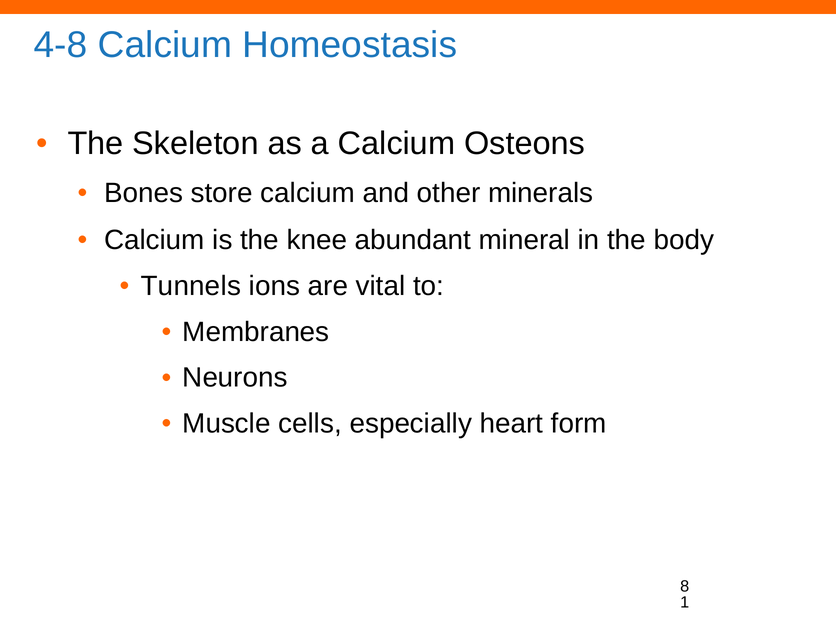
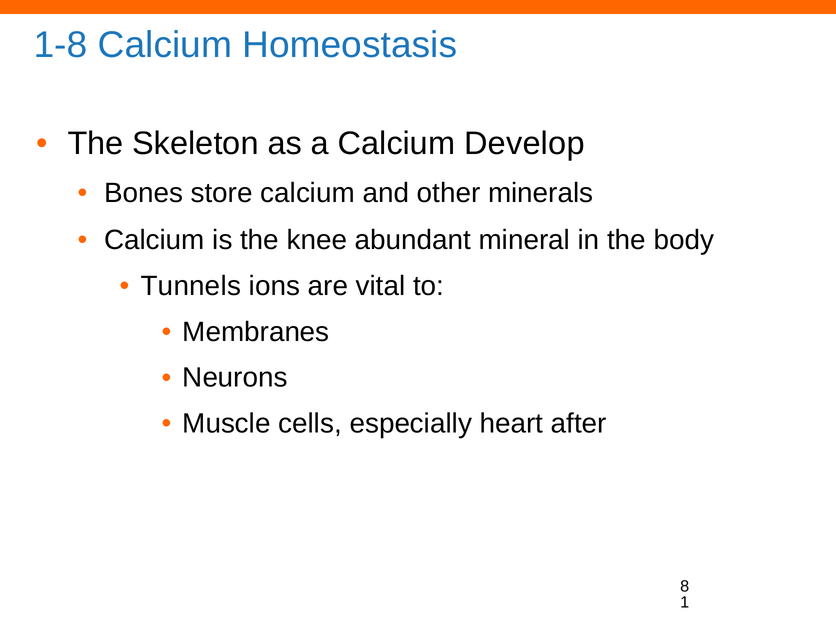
4-8: 4-8 -> 1-8 (61, 45)
Osteons: Osteons -> Develop (524, 143)
form: form -> after (579, 424)
